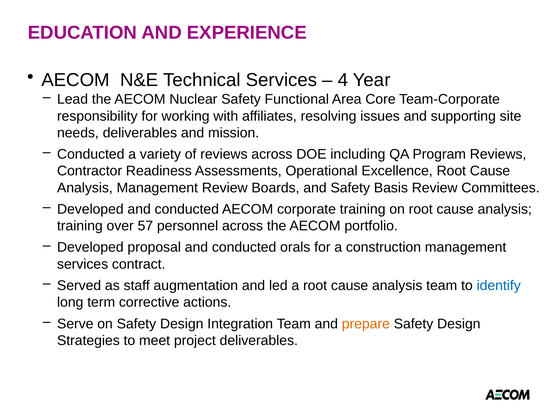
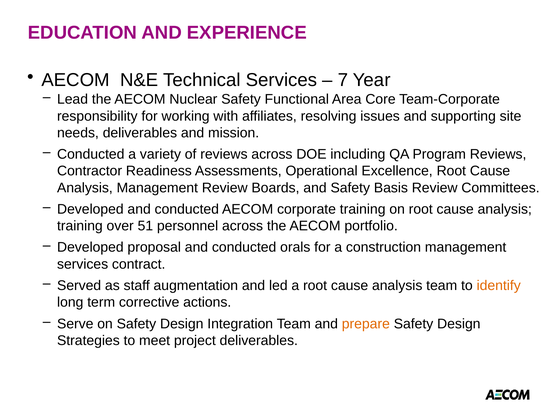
4: 4 -> 7 (343, 80)
57: 57 -> 51 (145, 226)
identify colour: blue -> orange (499, 285)
